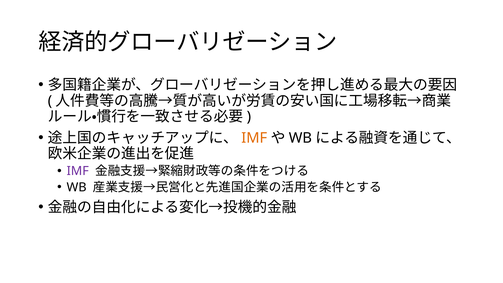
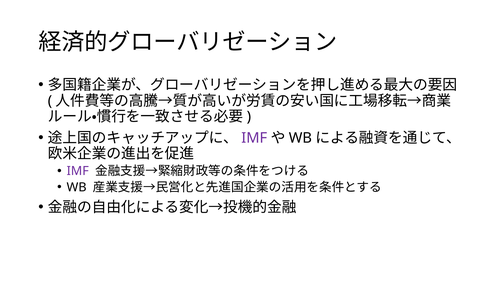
IMF colour: orange -> purple (254, 138)
